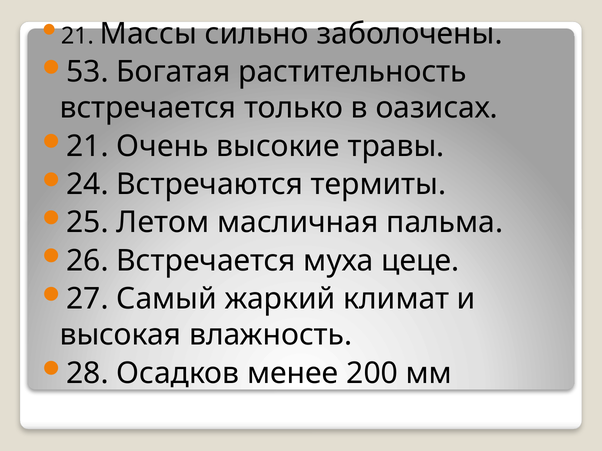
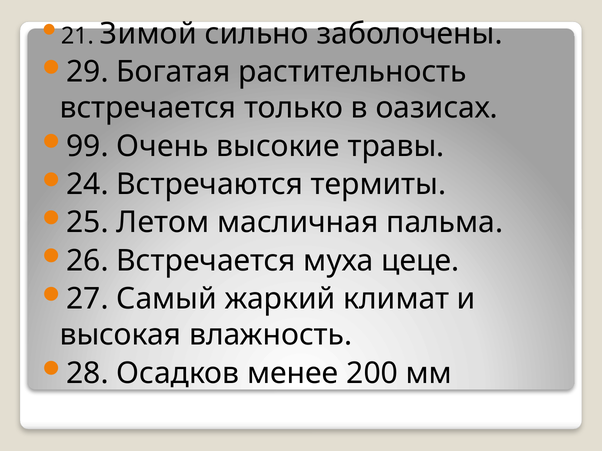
Массы: Массы -> Зимой (148, 34)
53: 53 -> 29 (87, 72)
21: 21 -> 99 (87, 146)
